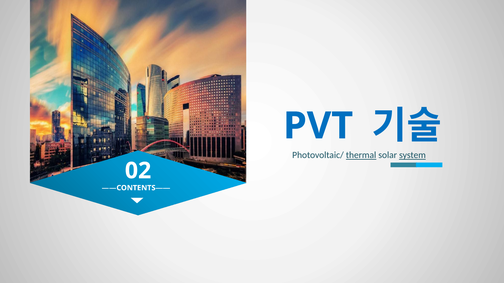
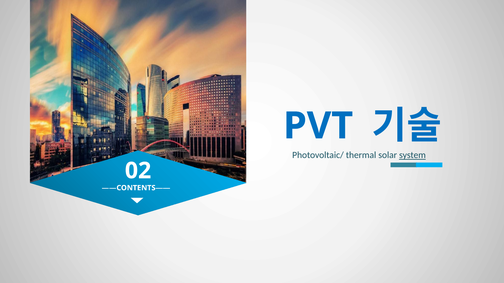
thermal underline: present -> none (361, 156)
